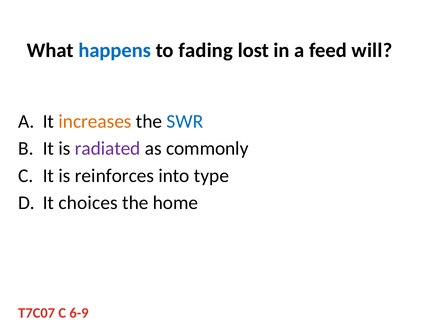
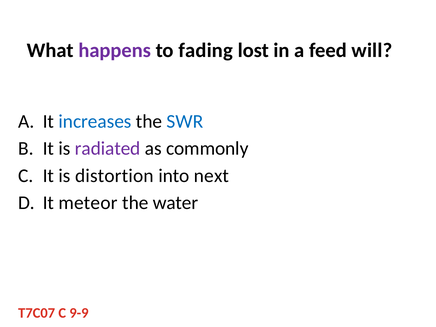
happens colour: blue -> purple (115, 50)
increases colour: orange -> blue (95, 121)
reinforces: reinforces -> distortion (114, 176)
type: type -> next (211, 176)
choices: choices -> meteor (88, 203)
home: home -> water (175, 203)
6-9: 6-9 -> 9-9 (79, 313)
